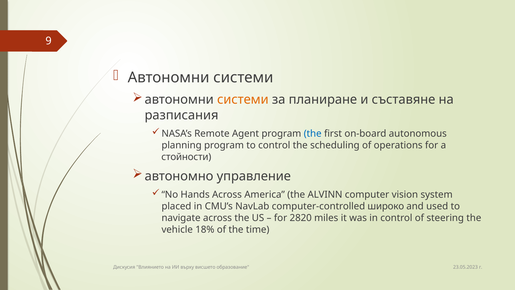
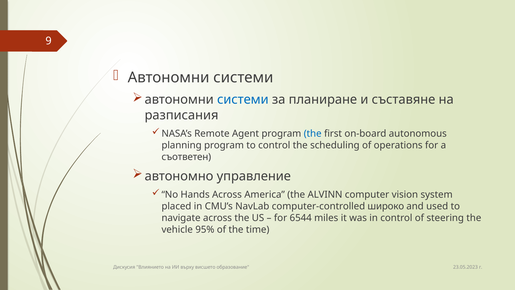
системи colour: orange -> blue (243, 100)
стойности: стойности -> съответен (186, 157)
2820: 2820 -> 6544 (301, 218)
18%: 18% -> 95% (205, 229)
